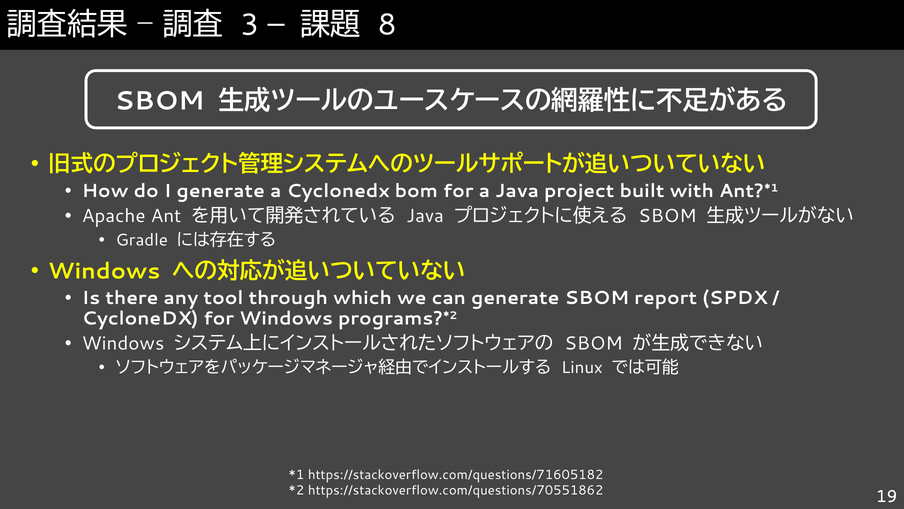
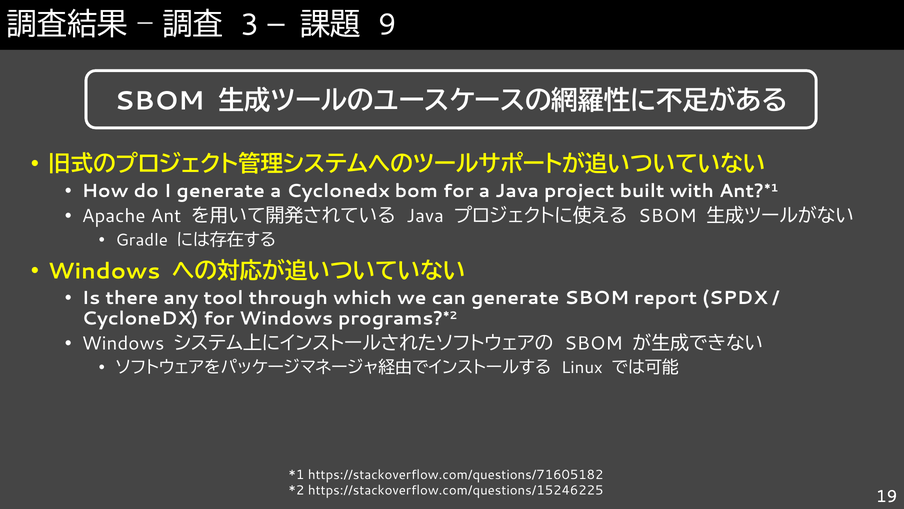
8: 8 -> 9 (387, 25)
https://stackoverflow.com/questions/70551862: https://stackoverflow.com/questions/70551862 -> https://stackoverflow.com/questions/15246225 (456, 490)
